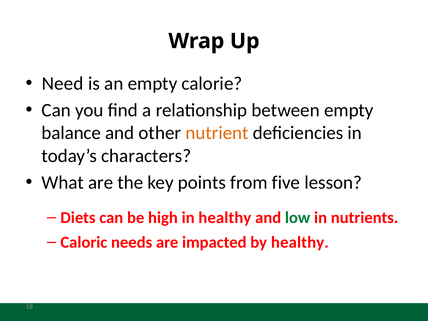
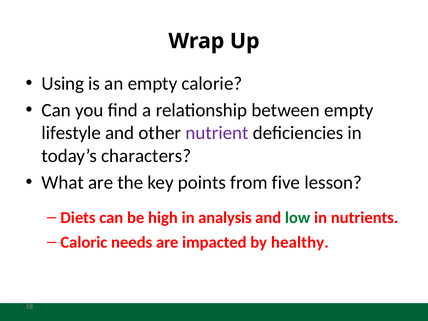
Need: Need -> Using (63, 84)
balance: balance -> lifestyle (71, 133)
nutrient colour: orange -> purple (217, 133)
in healthy: healthy -> analysis (225, 218)
